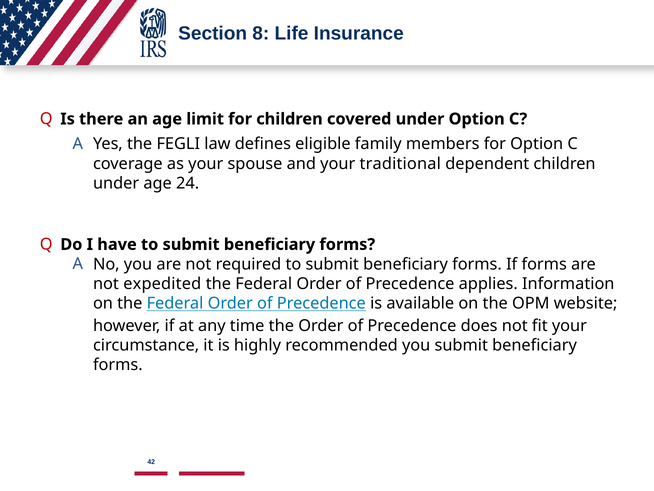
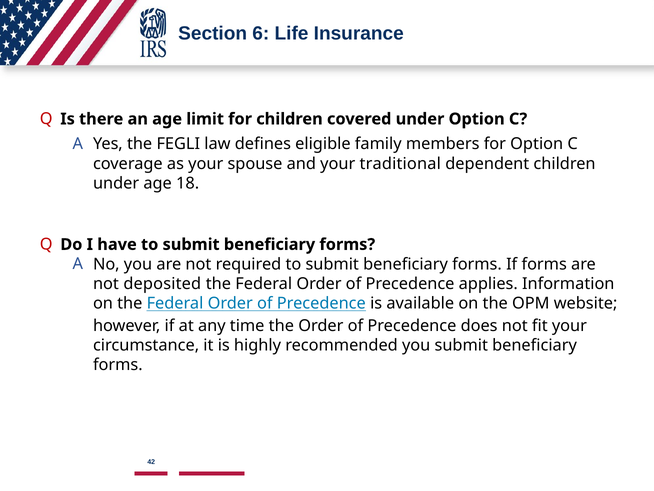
8: 8 -> 6 (261, 34)
24: 24 -> 18 (188, 183)
expedited: expedited -> deposited (162, 283)
